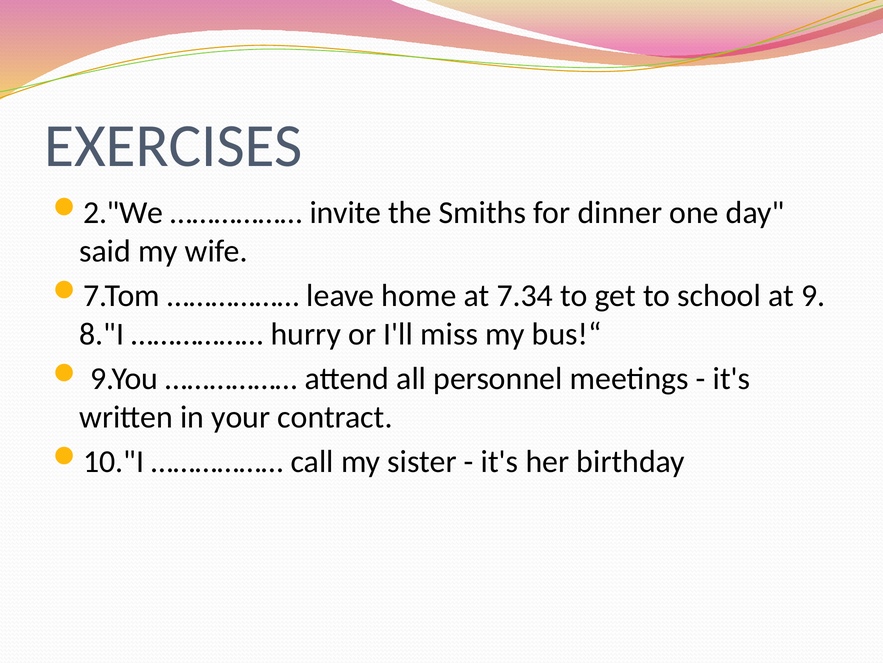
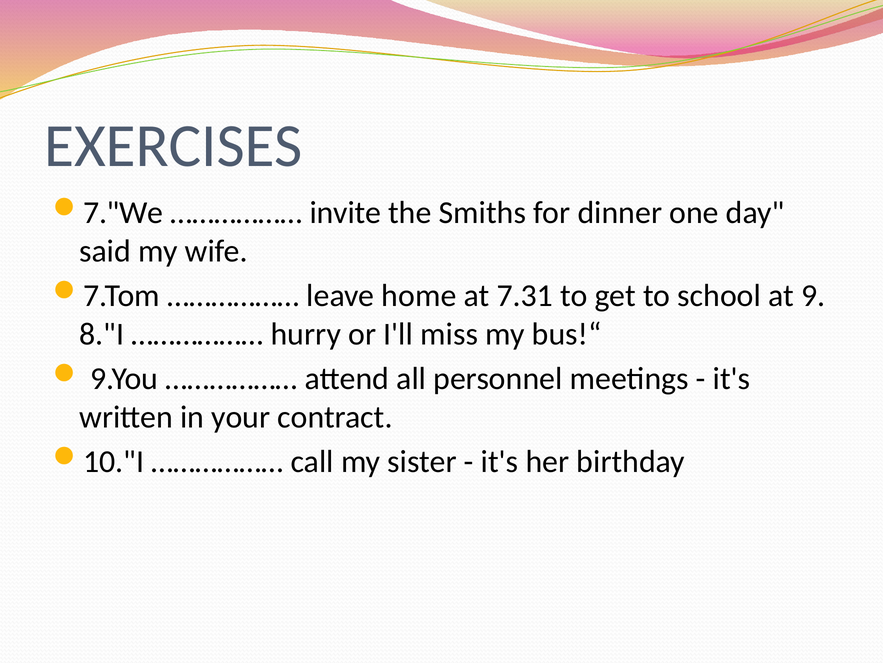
2."We: 2."We -> 7."We (123, 213)
7.34: 7.34 -> 7.31 (525, 295)
